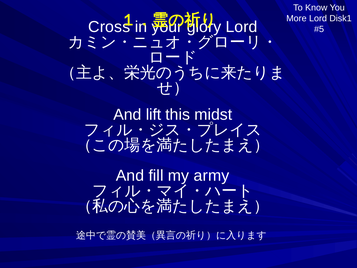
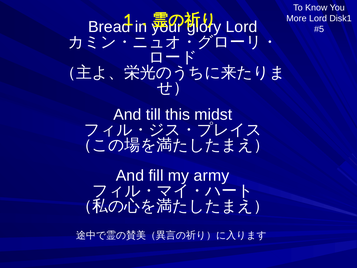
Cross: Cross -> Bread (109, 27)
lift: lift -> till (153, 114)
